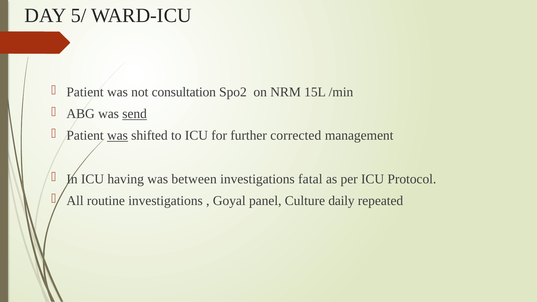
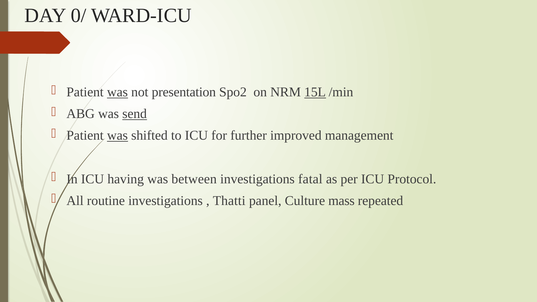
5/: 5/ -> 0/ (79, 16)
was underline: none -> present (117, 92)
consultation: consultation -> presentation (184, 92)
15L underline: none -> present (315, 92)
corrected: corrected -> improved (296, 136)
Goyal: Goyal -> Thatti (229, 201)
daily: daily -> mass (341, 201)
